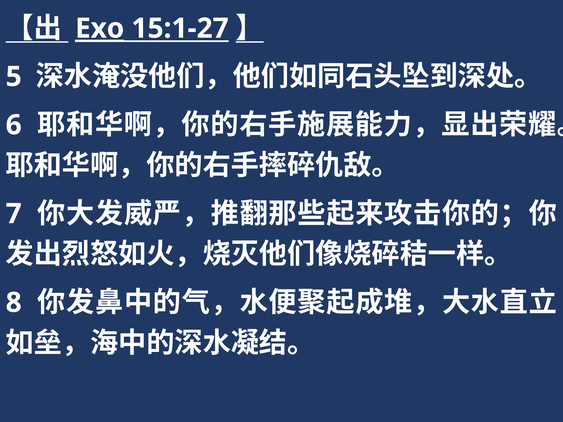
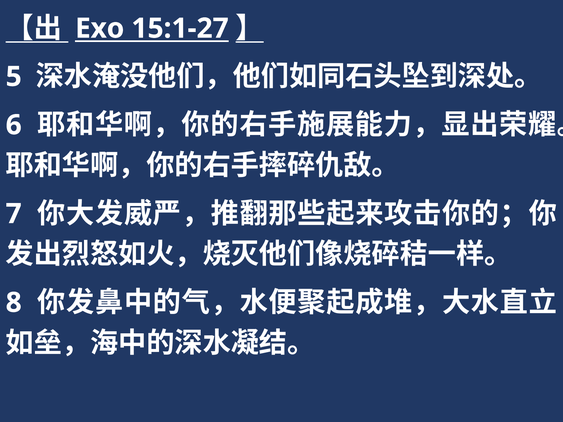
Exo underline: present -> none (100, 28)
